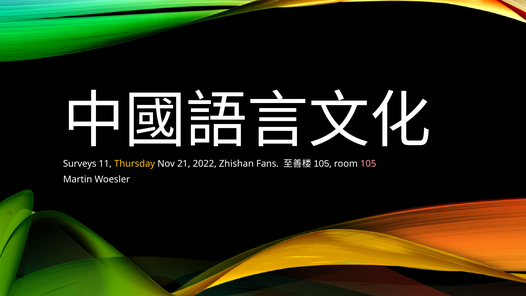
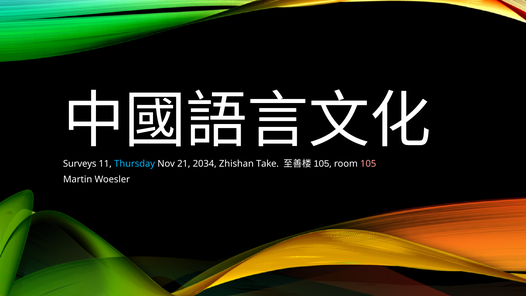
Thursday colour: yellow -> light blue (135, 164)
2022: 2022 -> 2034 (205, 164)
Fans: Fans -> Take (268, 164)
